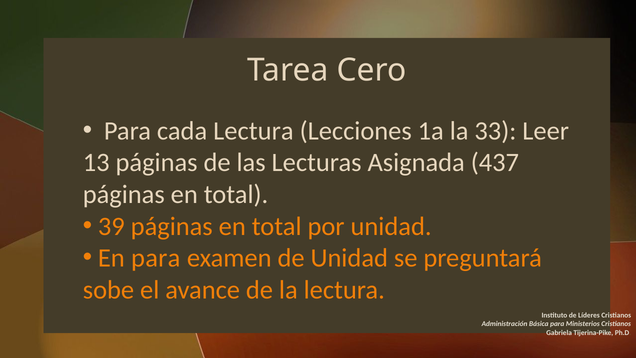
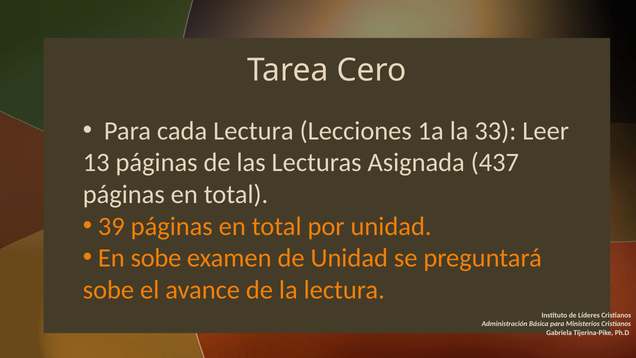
En para: para -> sobe (156, 258)
